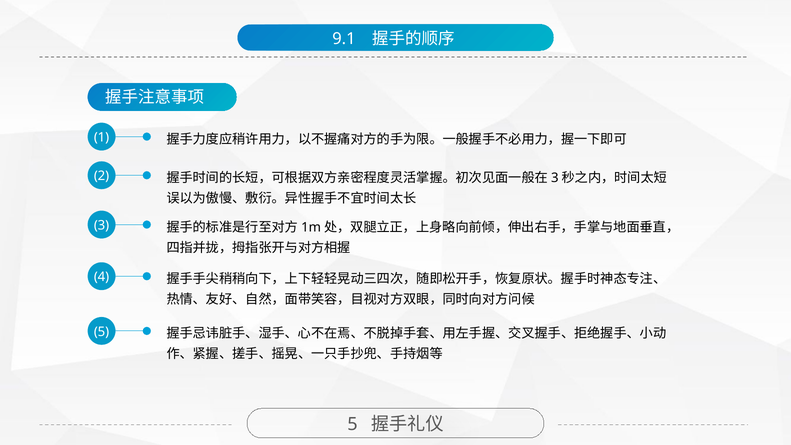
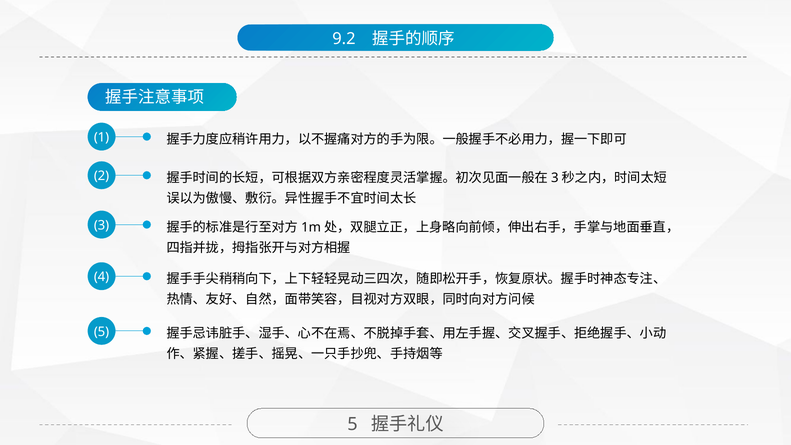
9.1: 9.1 -> 9.2 (344, 39)
